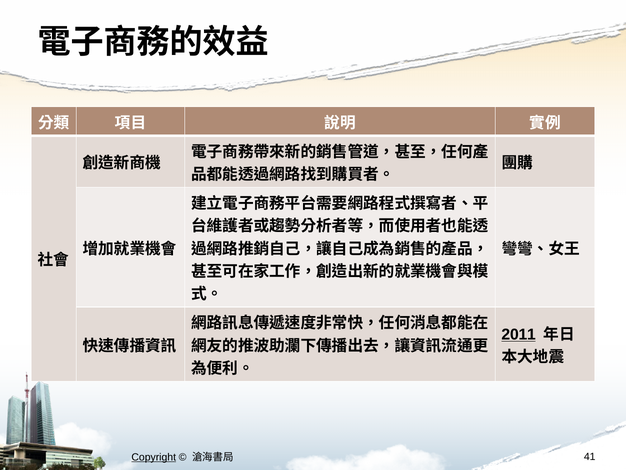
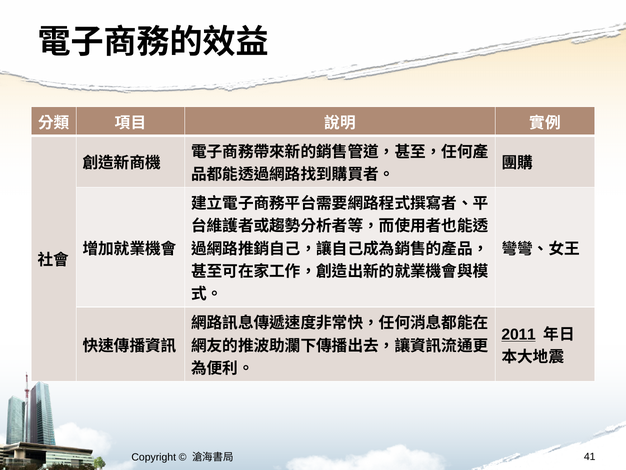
Copyright underline: present -> none (154, 457)
